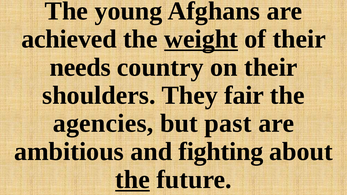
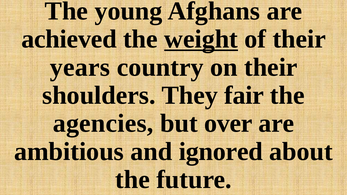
needs: needs -> years (80, 67)
past: past -> over (228, 123)
fighting: fighting -> ignored (221, 152)
the underline: present -> none (133, 180)
